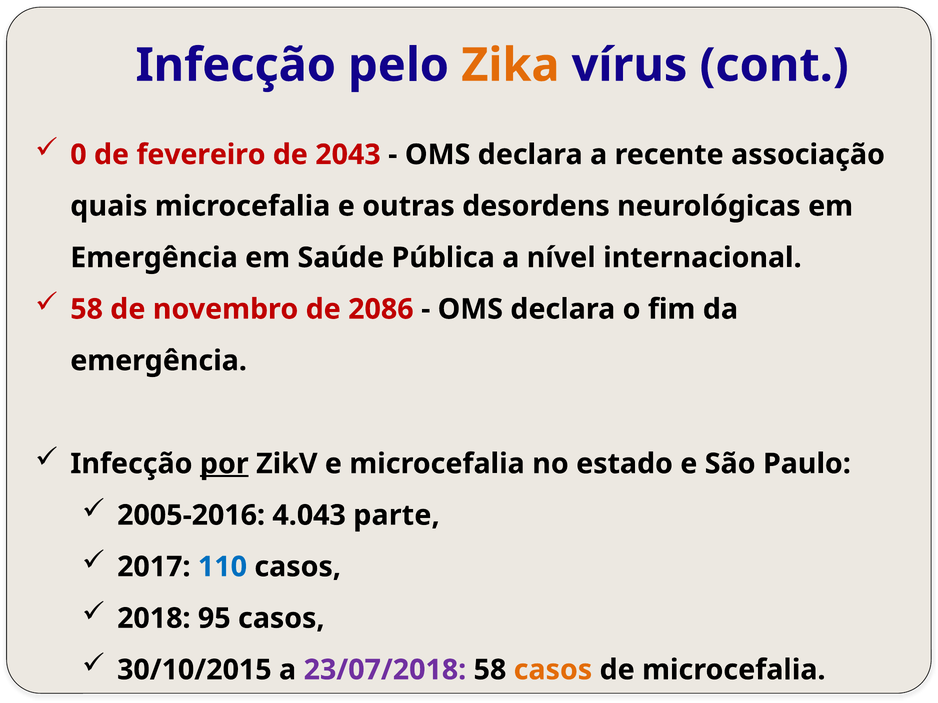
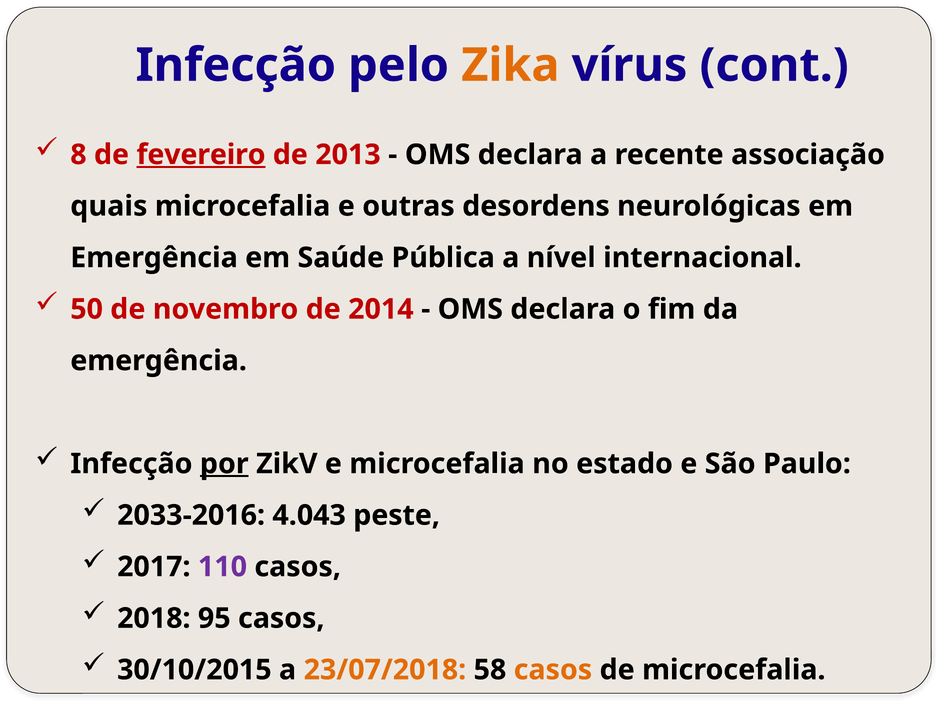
0: 0 -> 8 (78, 155)
fevereiro underline: none -> present (201, 155)
2043: 2043 -> 2013 (348, 155)
58: 58 -> 50 (87, 309)
2086: 2086 -> 2014 (381, 309)
2005-2016: 2005-2016 -> 2033-2016 (191, 516)
parte: parte -> peste (397, 516)
110 colour: blue -> purple (222, 567)
23/07/2018 colour: purple -> orange (385, 670)
